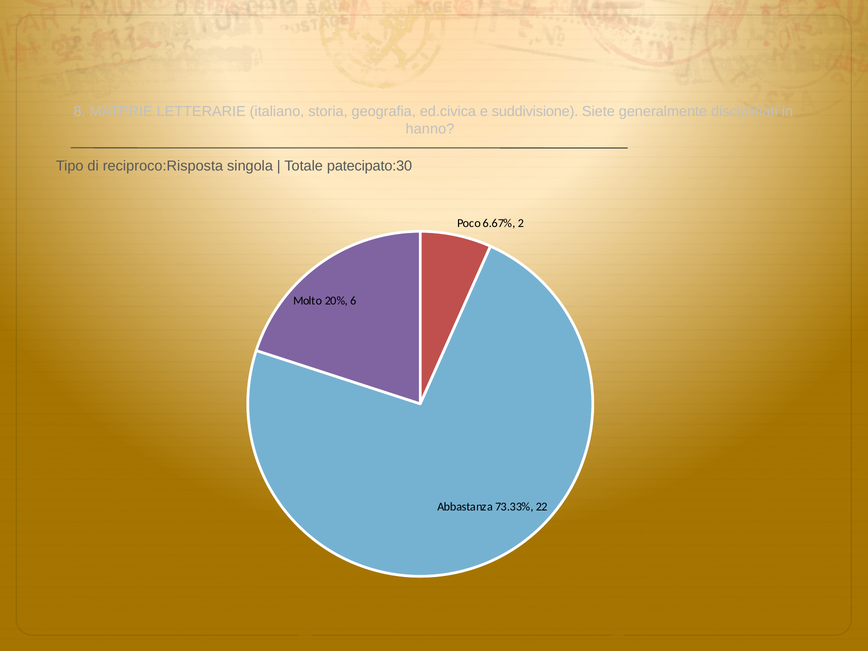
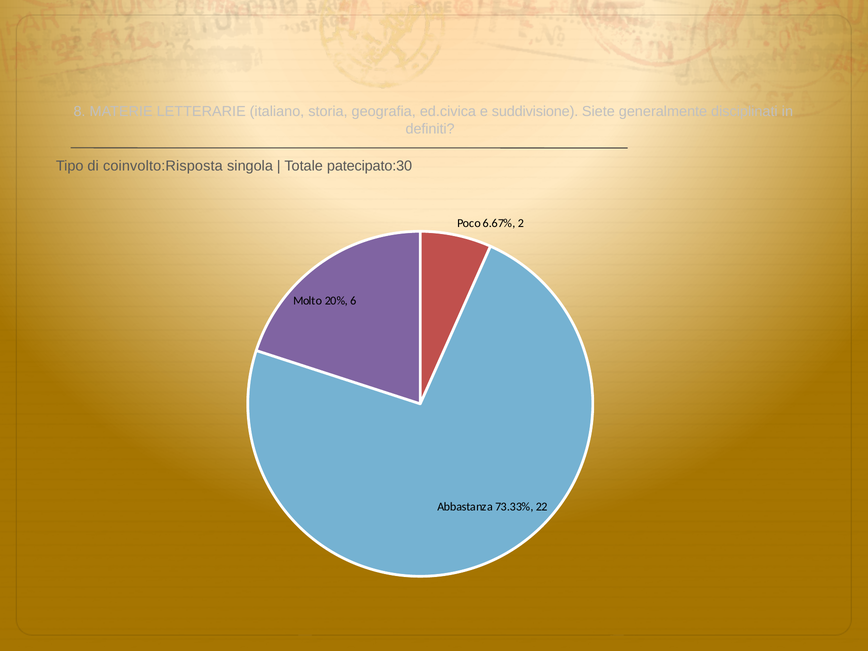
hanno: hanno -> definiti (430, 129)
reciproco:Risposta: reciproco:Risposta -> coinvolto:Risposta (163, 166)
